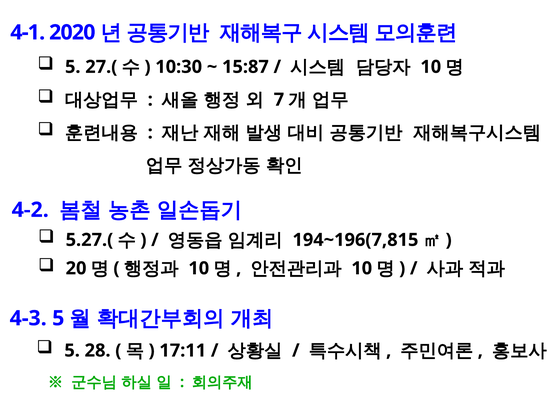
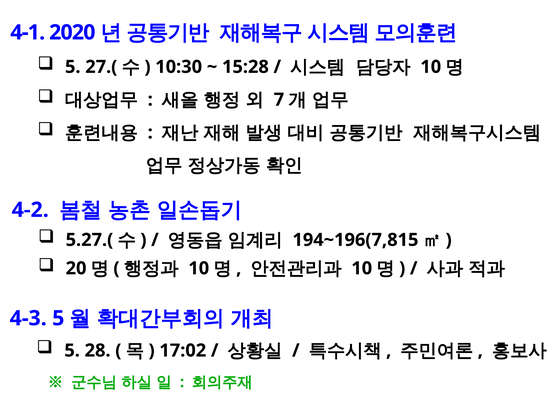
15:87: 15:87 -> 15:28 (245, 67)
17:11: 17:11 -> 17:02 (183, 351)
